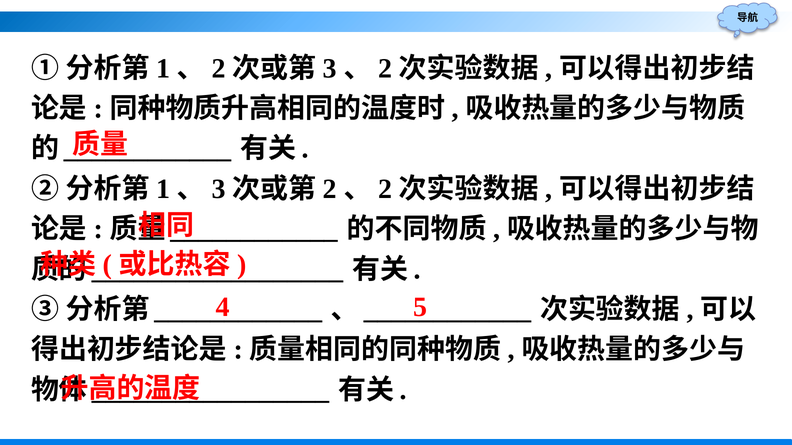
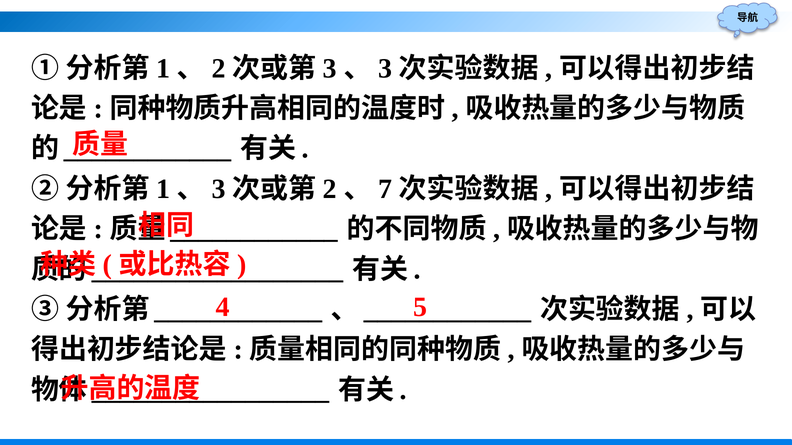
2: 2 -> 3 (385, 68)
2: 2 -> 7 (385, 189)
